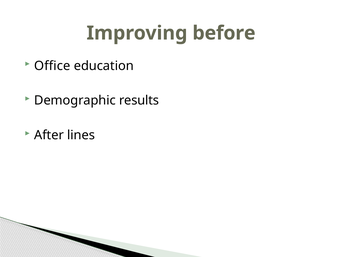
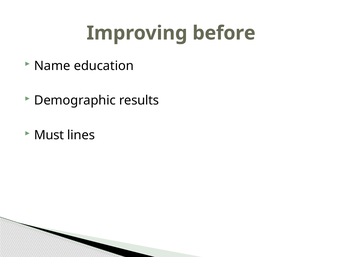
Office: Office -> Name (52, 66)
After: After -> Must (49, 135)
